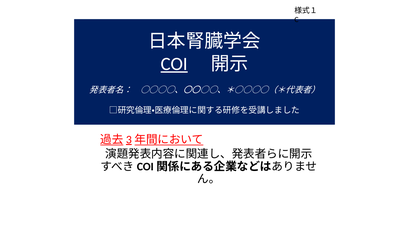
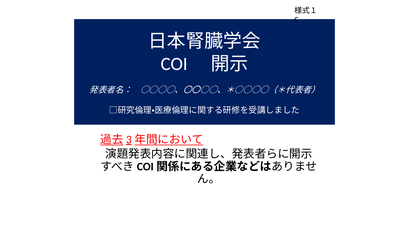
COI underline: present -> none (174, 64)
